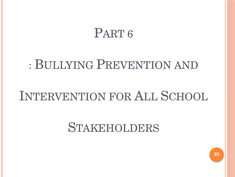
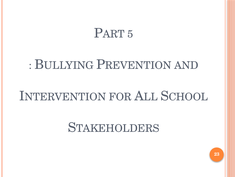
6: 6 -> 5 (130, 34)
